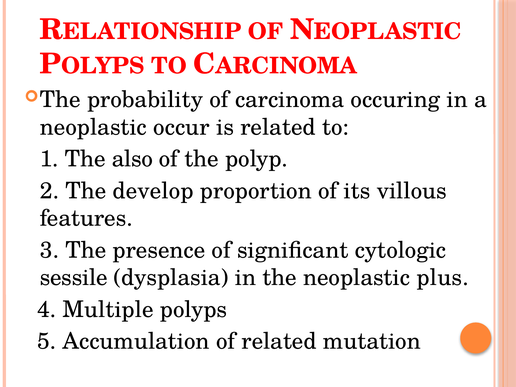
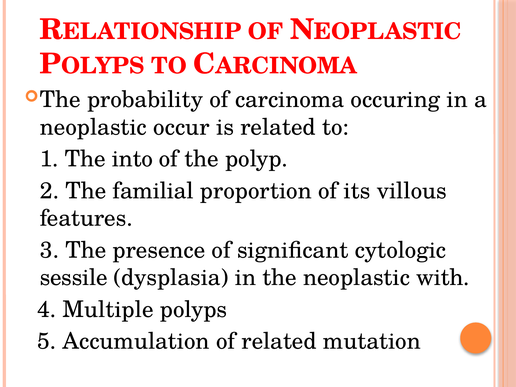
also: also -> into (132, 159)
develop: develop -> familial (153, 191)
plus: plus -> with (443, 278)
